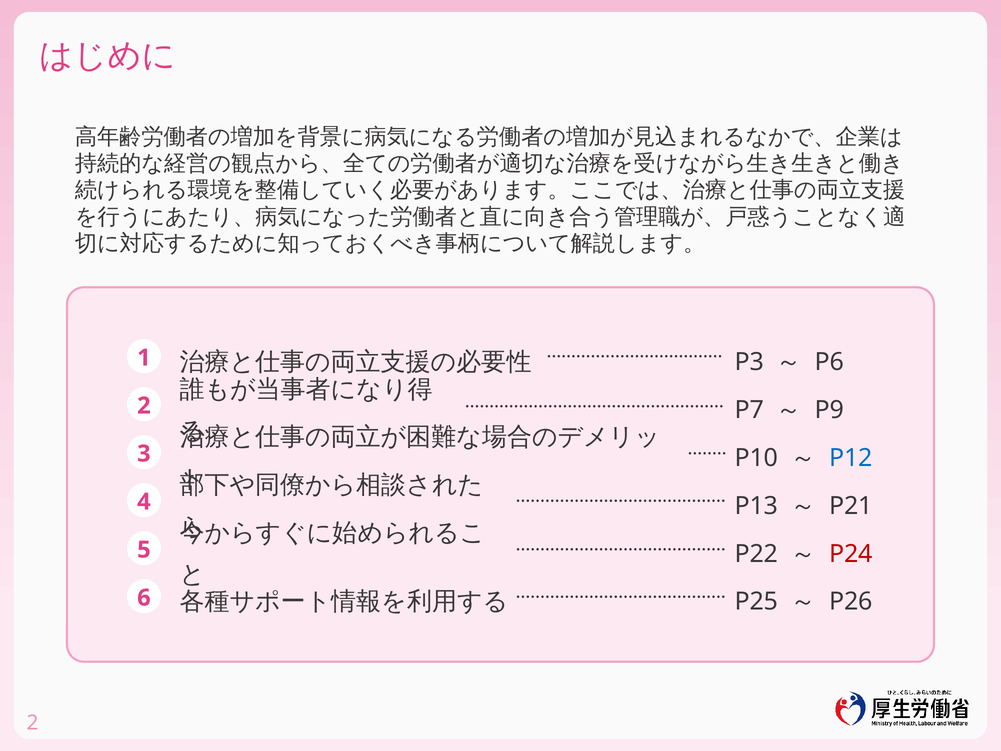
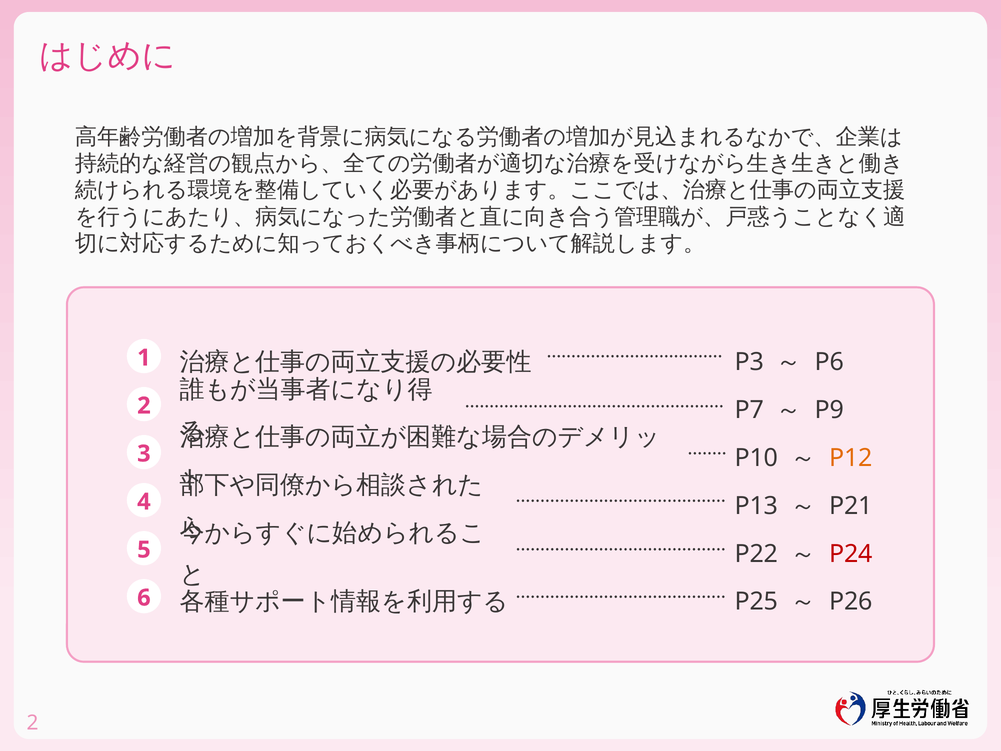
P12 colour: blue -> orange (851, 458)
